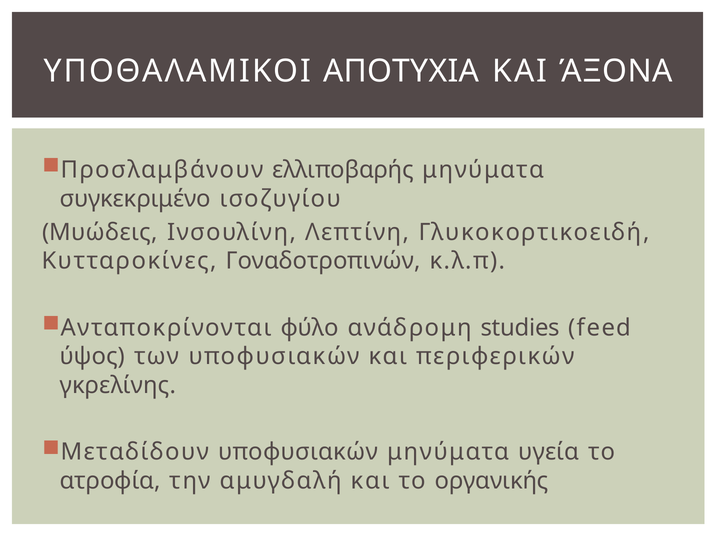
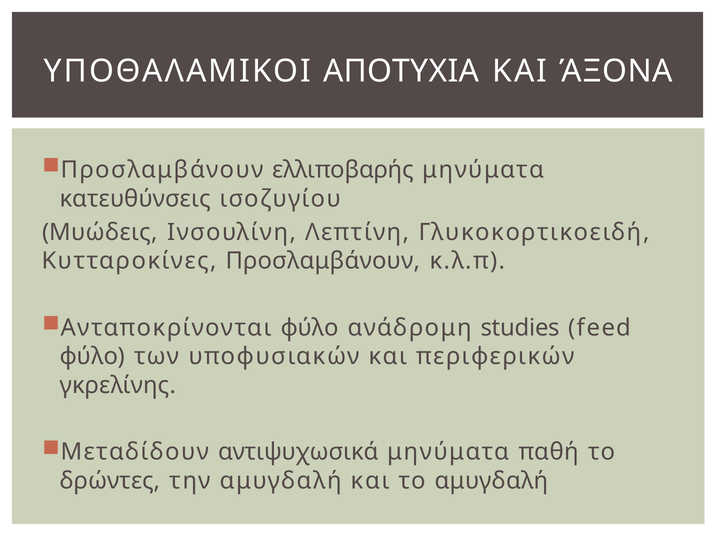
συγκεκριμένο: συγκεκριμένο -> κατευθύνσεις (135, 199)
Κυτταροκίνες Γοναδοτροπινών: Γοναδοτροπινών -> Προσλαμβάνουν (323, 261)
ύψος: ύψος -> φύλο (92, 356)
Μεταδίδουν υποφυσιακών: υποφυσιακών -> αντιψυχωσικά (298, 452)
υγεία: υγεία -> παθή (549, 452)
ατροφία: ατροφία -> δρώντες (110, 481)
το οργανικής: οργανικής -> αμυγδαλή (492, 481)
